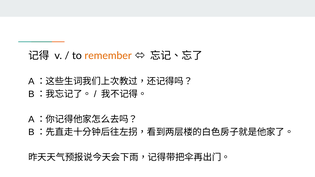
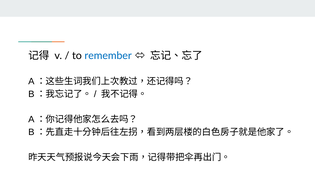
remember colour: orange -> blue (108, 56)
